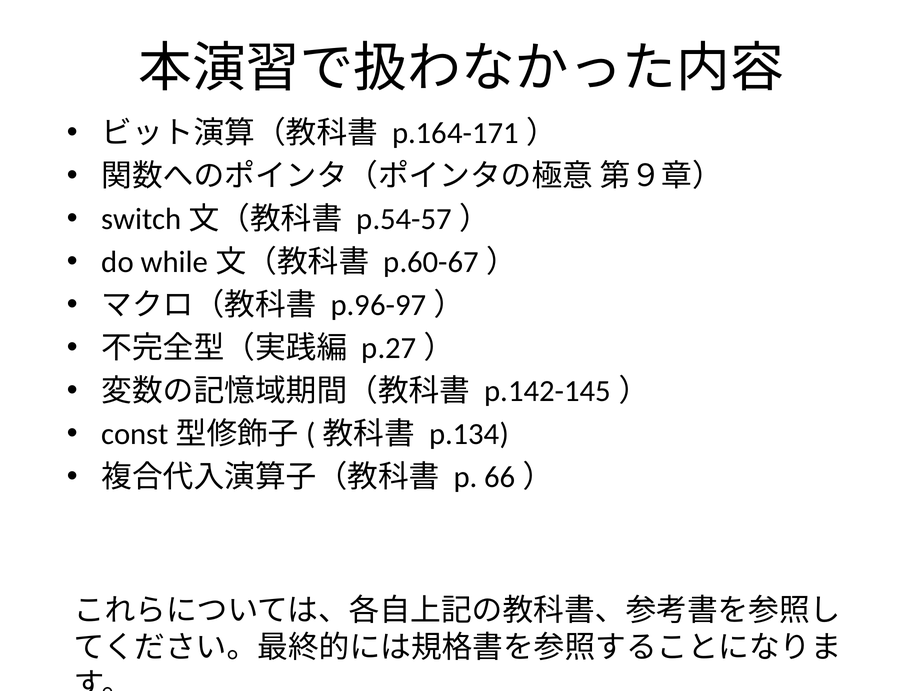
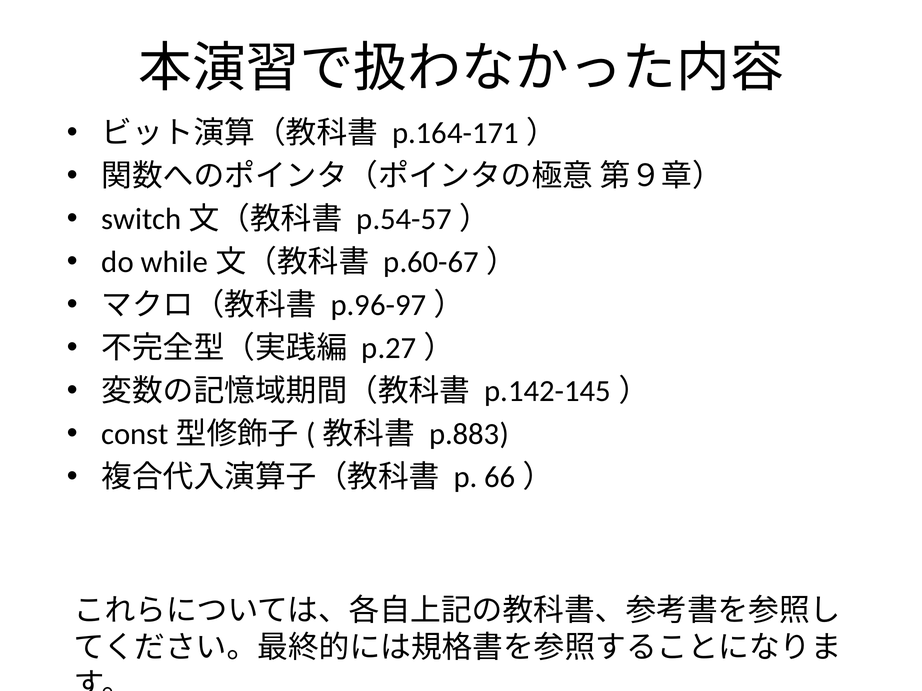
p.134: p.134 -> p.883 (469, 434)
